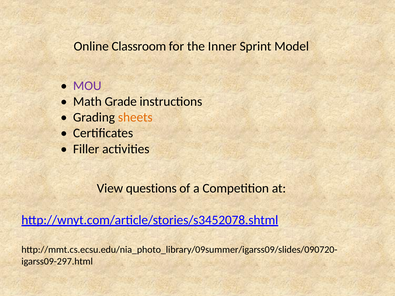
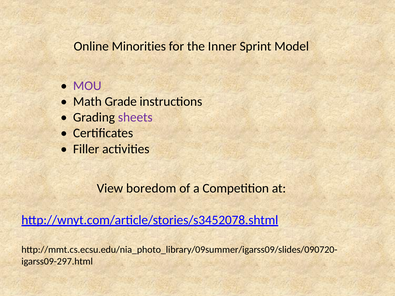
Classroom: Classroom -> Minorities (139, 46)
sheets colour: orange -> purple (135, 117)
questions: questions -> boredom (151, 189)
